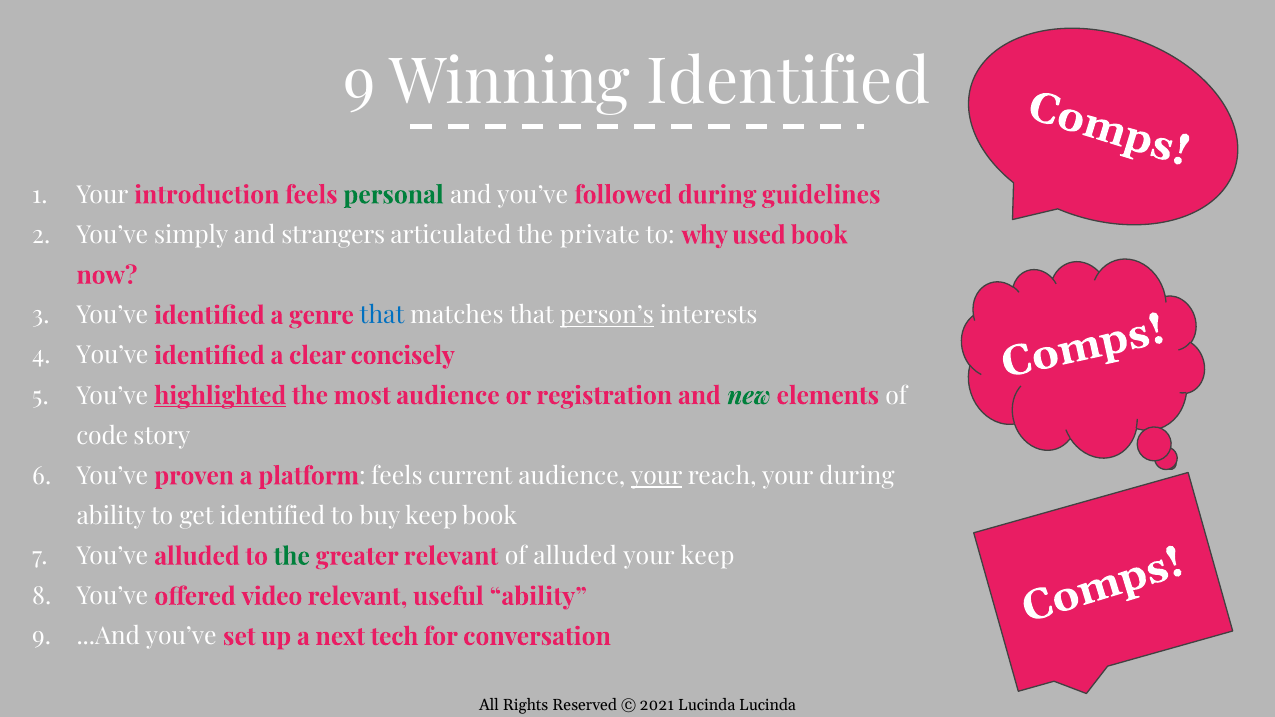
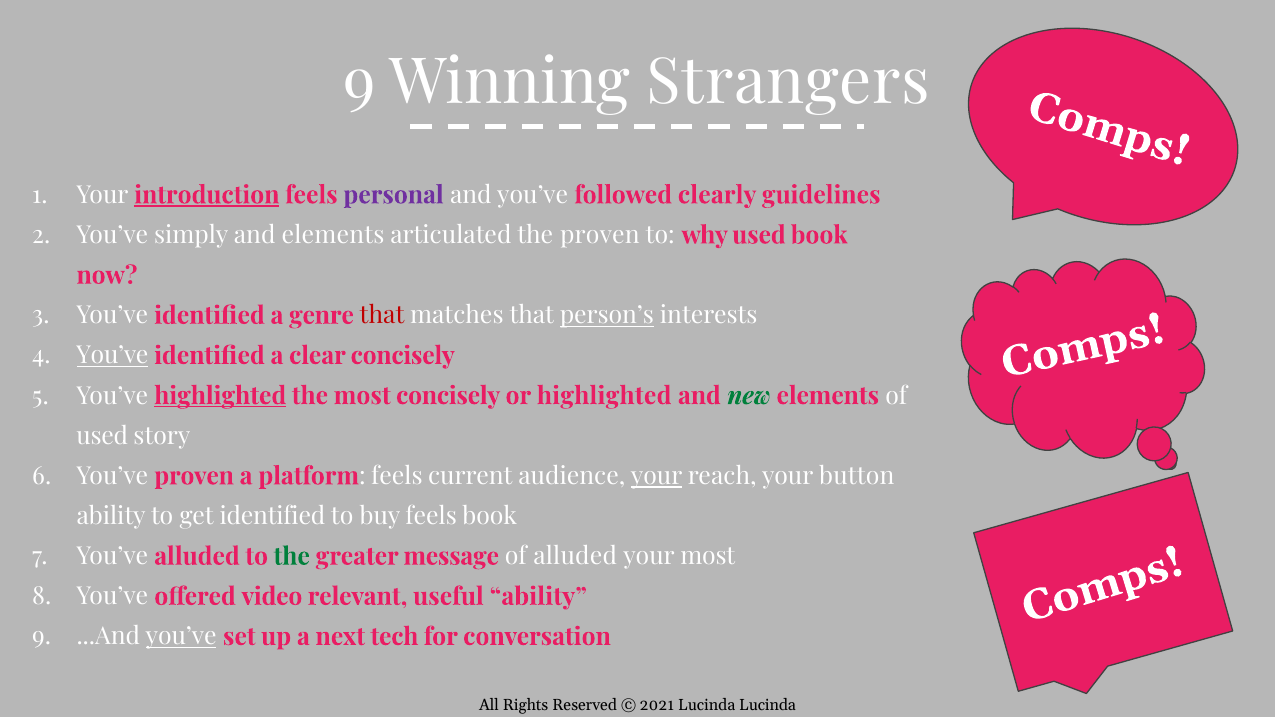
Winning Identified: Identified -> Strangers (788, 82)
introduction underline: none -> present (207, 195)
personal colour: green -> purple (393, 195)
followed during: during -> clearly (717, 195)
and strangers: strangers -> elements (333, 235)
the private: private -> proven (600, 235)
that colour: blue -> red (382, 316)
You’ve underline: none -> present (112, 356)
most audience: audience -> concisely (448, 396)
or registration: registration -> highlighted (604, 396)
code: code -> used (102, 436)
your during: during -> button (857, 476)
buy keep: keep -> feels (431, 516)
greater relevant: relevant -> message (451, 557)
your keep: keep -> most (708, 557)
you’ve underline: none -> present (181, 637)
